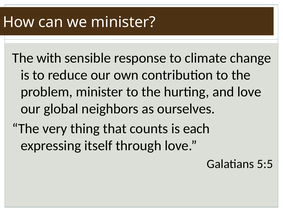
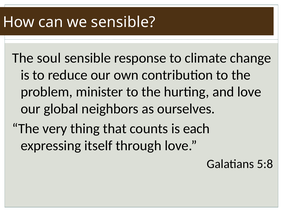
we minister: minister -> sensible (123, 22)
with: with -> soul (49, 58)
5:5: 5:5 -> 5:8 (265, 164)
